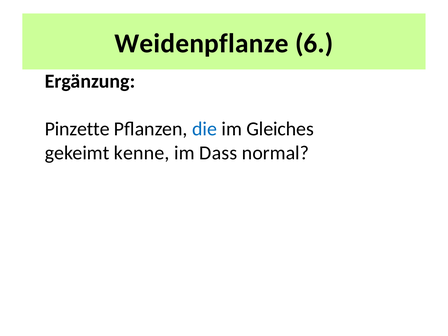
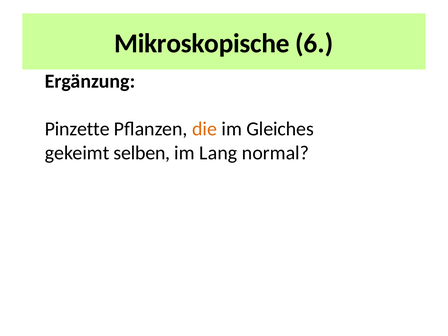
Weidenpflanze: Weidenpflanze -> Mikroskopische (202, 43)
die colour: blue -> orange (205, 129)
kenne: kenne -> selben (142, 153)
Dass: Dass -> Lang (218, 153)
